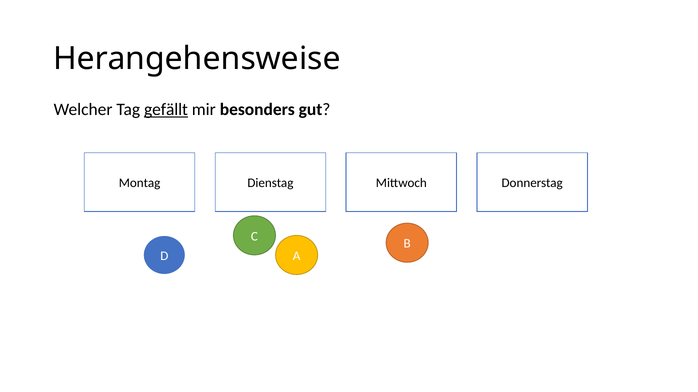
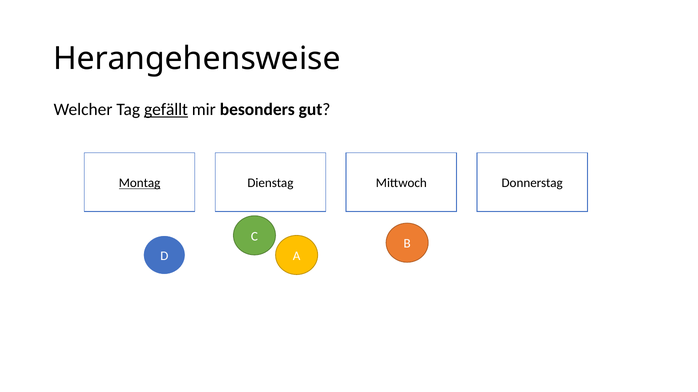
Montag underline: none -> present (140, 183)
